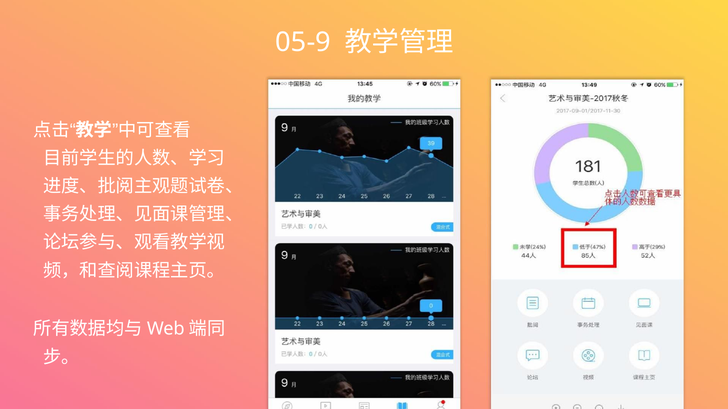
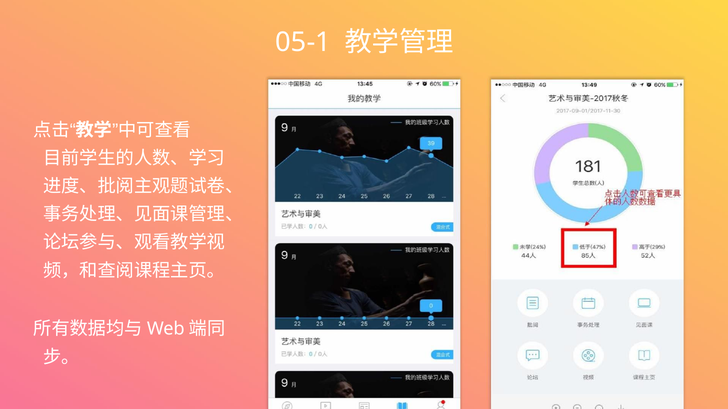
05-9: 05-9 -> 05-1 (303, 42)
